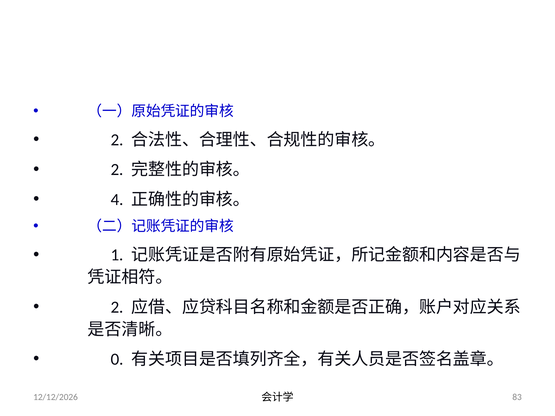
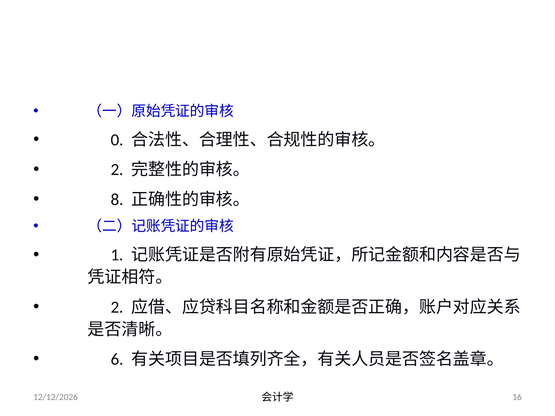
2: 2 -> 0 (117, 140)
4: 4 -> 8 (117, 200)
0: 0 -> 6 (117, 359)
83: 83 -> 16 (517, 397)
